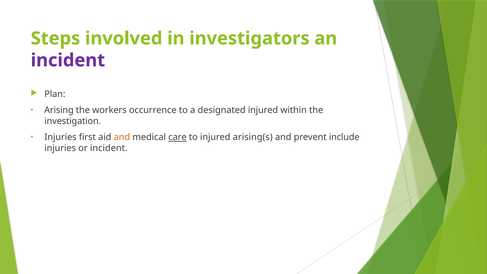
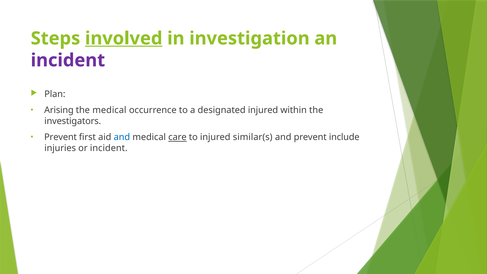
involved underline: none -> present (124, 38)
investigators: investigators -> investigation (249, 38)
the workers: workers -> medical (109, 110)
investigation: investigation -> investigators (73, 121)
Injuries: Injuries -> Prevent (61, 137)
and colour: orange -> blue (122, 137)
arising(s: arising(s -> similar(s (253, 137)
